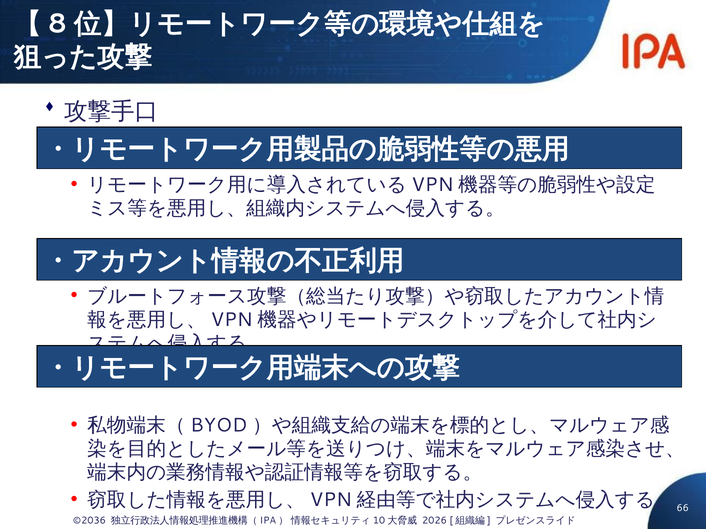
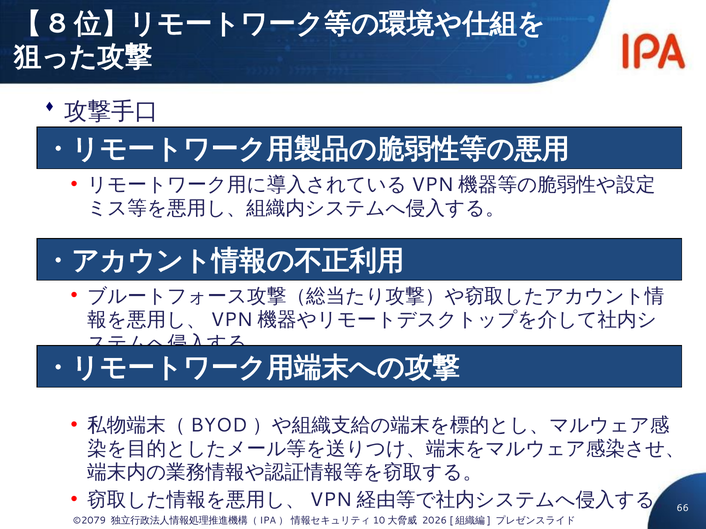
©2036: ©2036 -> ©2079 (89, 521)
